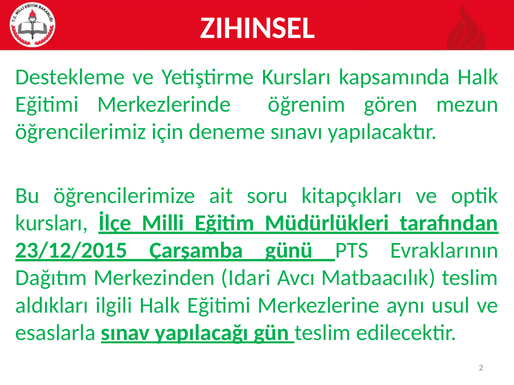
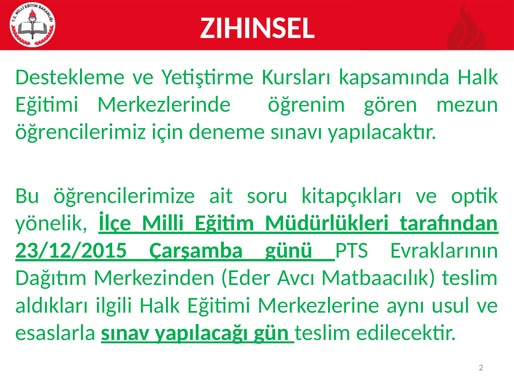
kursları: kursları -> yönelik (52, 223)
Idari: Idari -> Eder (246, 278)
